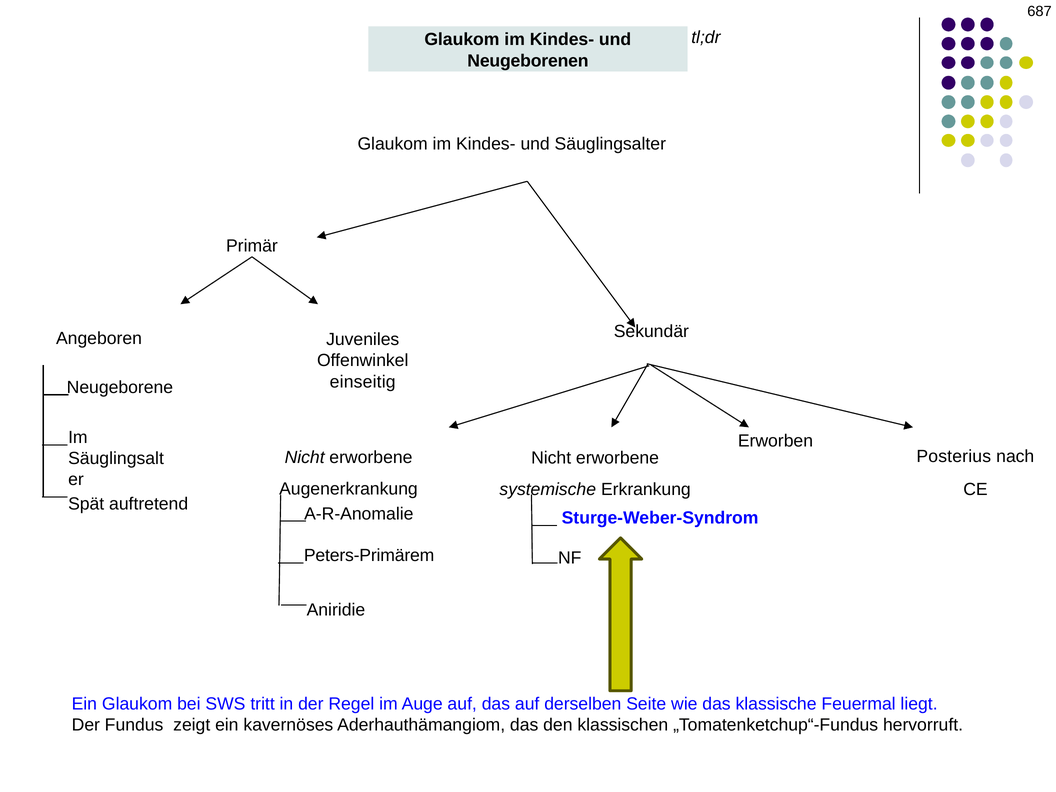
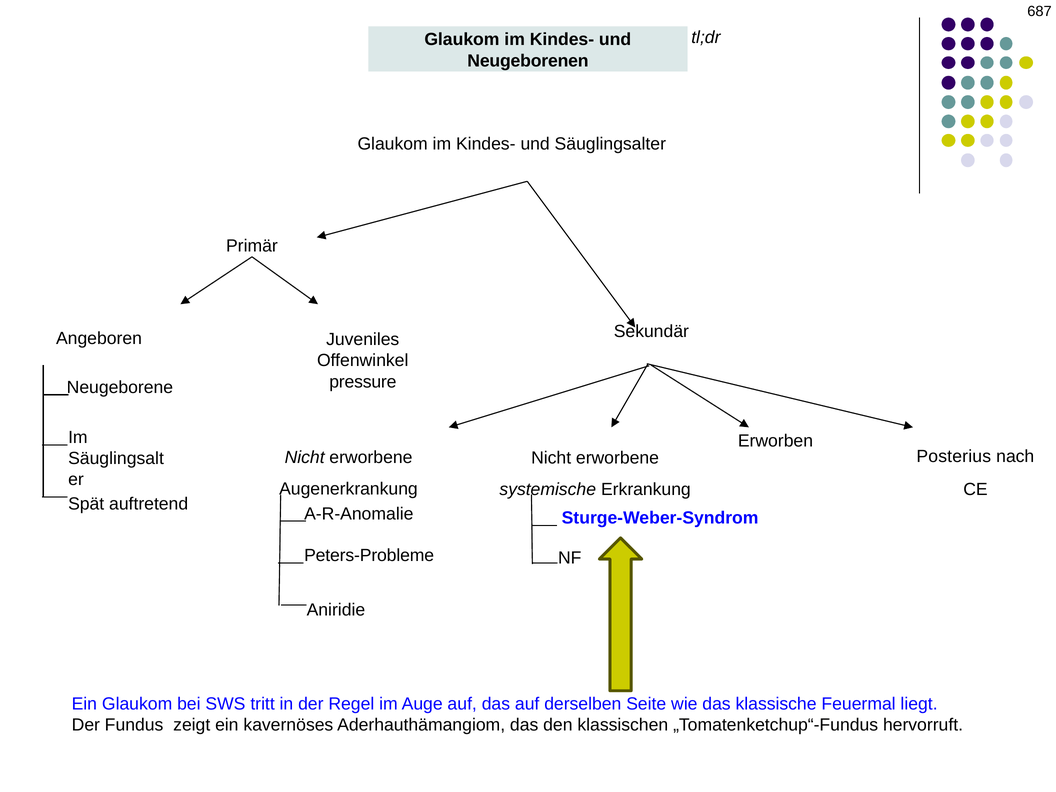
einseitig: einseitig -> pressure (363, 382)
Peters-Primärem: Peters-Primärem -> Peters-Probleme (369, 555)
